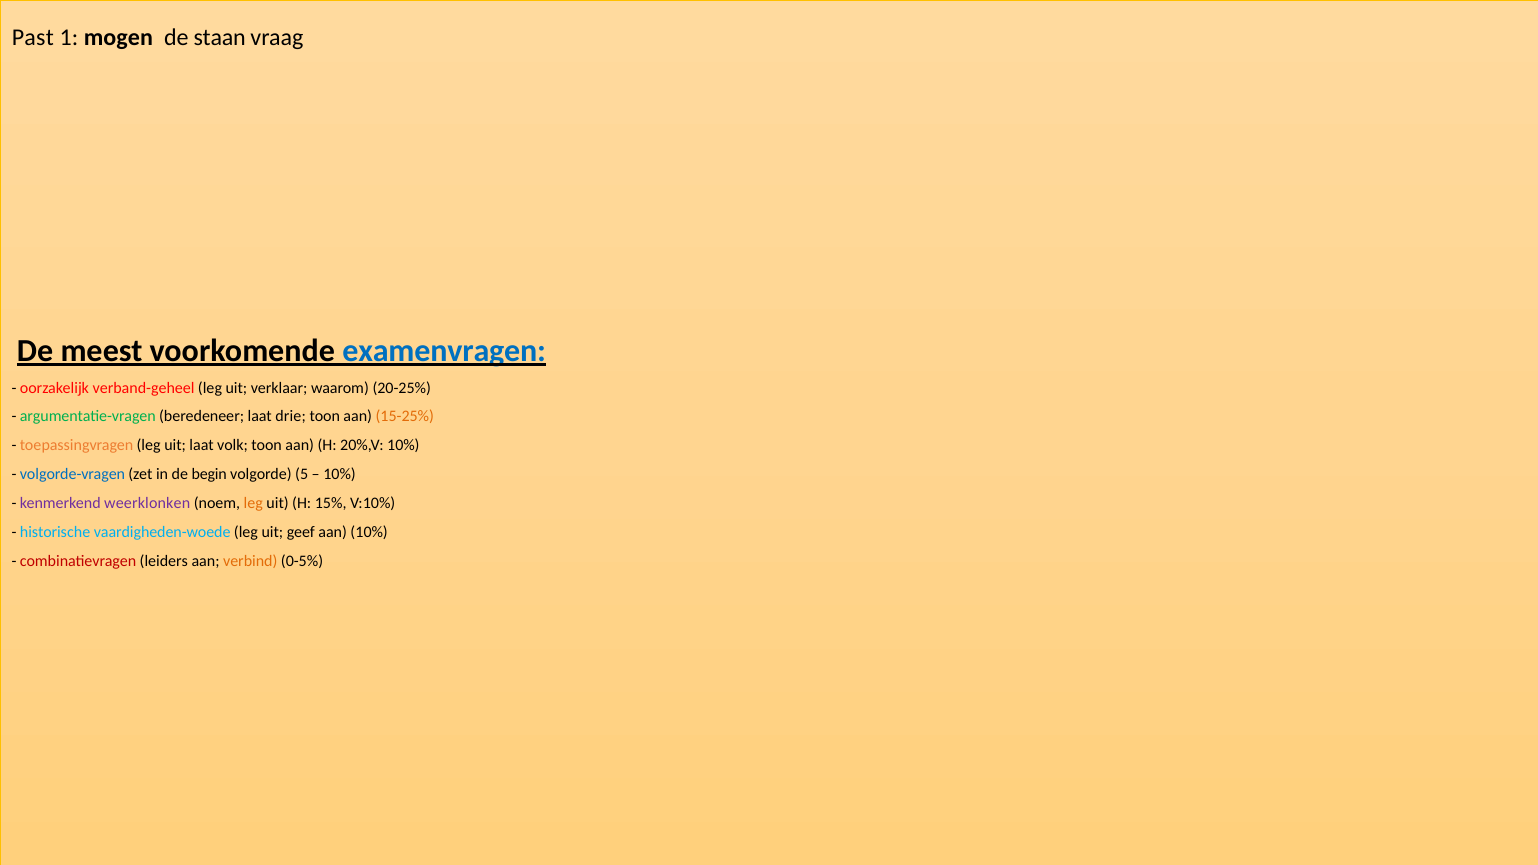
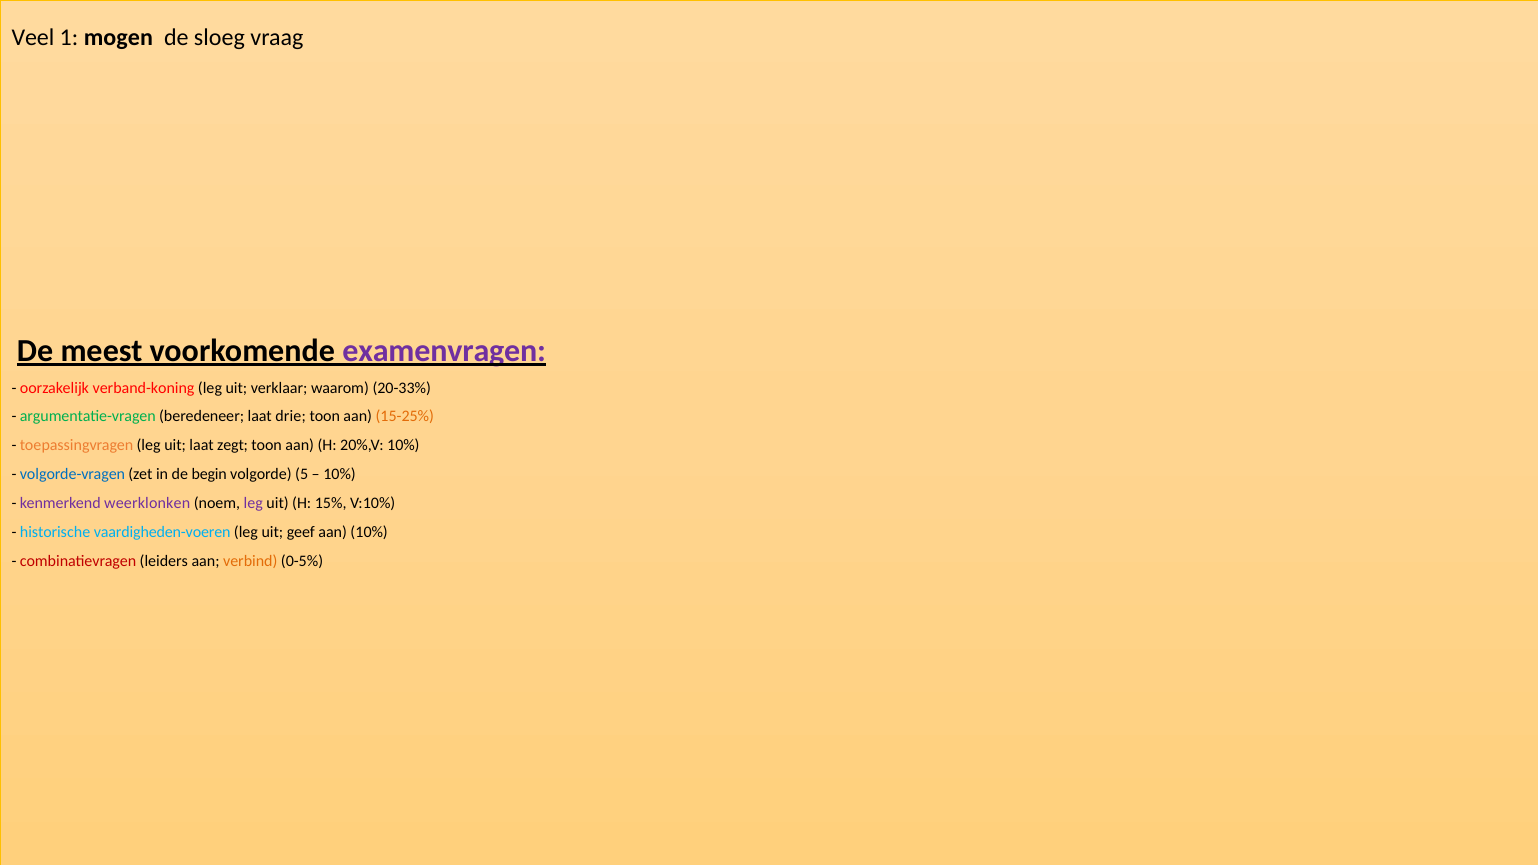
Past: Past -> Veel (33, 38)
staan: staan -> sloeg (219, 38)
examenvragen colour: blue -> purple (444, 350)
verband-geheel: verband-geheel -> verband-koning (144, 388)
20-25%: 20-25% -> 20-33% (402, 388)
volk: volk -> zegt (233, 446)
leg colour: orange -> purple (253, 503)
vaardigheden-woede: vaardigheden-woede -> vaardigheden-voeren (162, 532)
